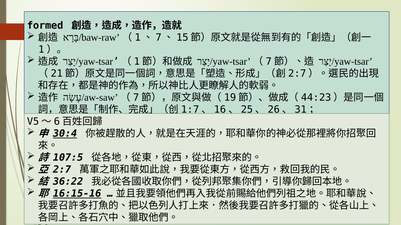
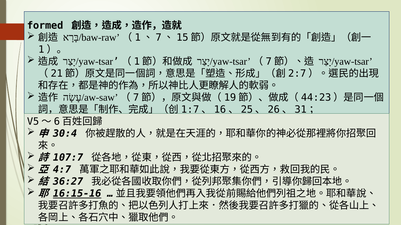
30:4 underline: present -> none (65, 134)
107:5: 107:5 -> 107:7 (68, 158)
2:7: 2:7 -> 4:7 (62, 170)
36:22: 36:22 -> 36:27 (68, 182)
